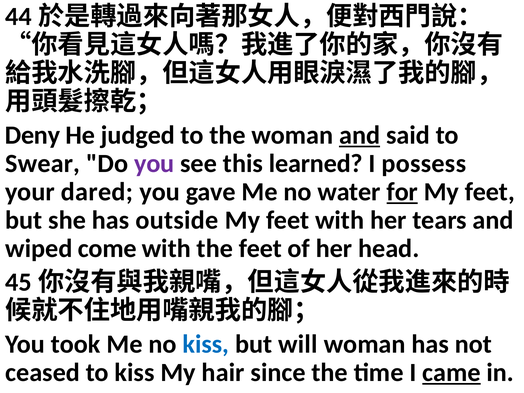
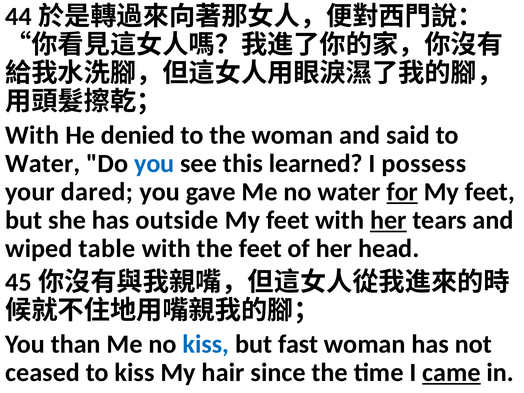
Deny: Deny -> With (32, 135)
judged: judged -> denied (138, 135)
and underline: present -> none (360, 135)
Swear: Swear -> Water (43, 164)
you colour: purple -> blue (154, 164)
her underline: none -> present (388, 220)
come: come -> table (107, 249)
took: took -> than (76, 344)
will: will -> fast (298, 344)
